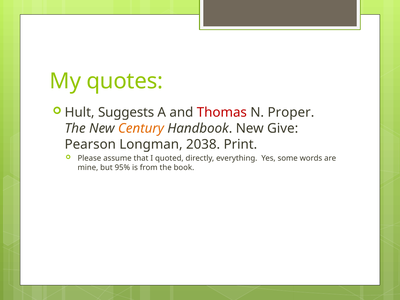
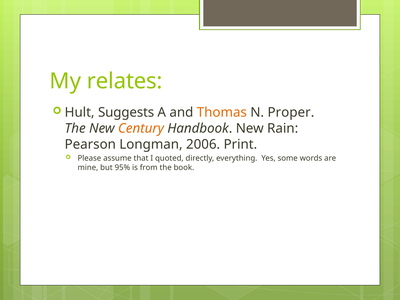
quotes: quotes -> relates (125, 81)
Thomas colour: red -> orange (222, 113)
Give: Give -> Rain (283, 129)
2038: 2038 -> 2006 (203, 145)
